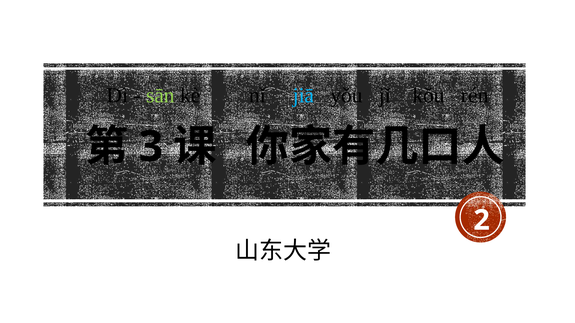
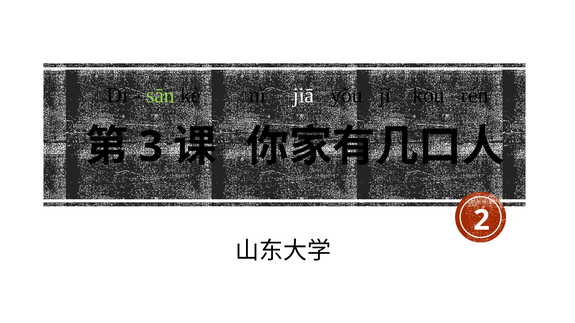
jiā colour: light blue -> white (303, 95)
